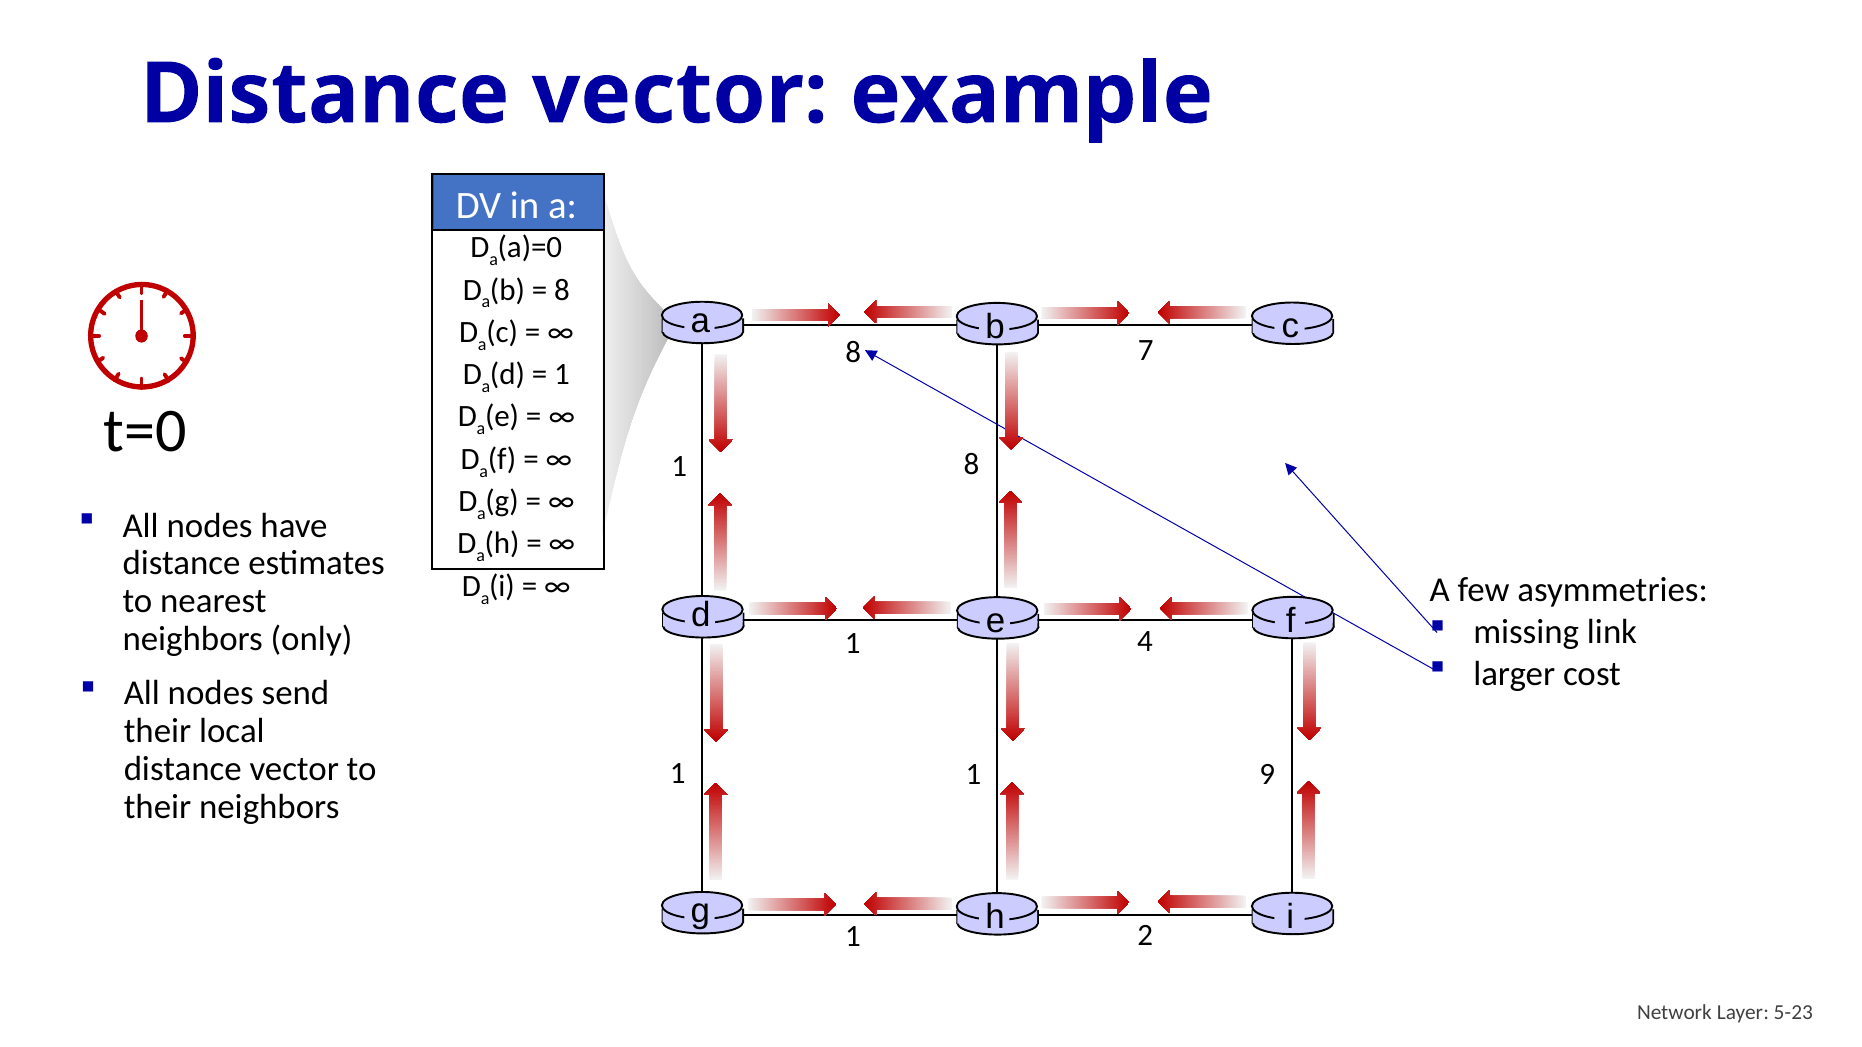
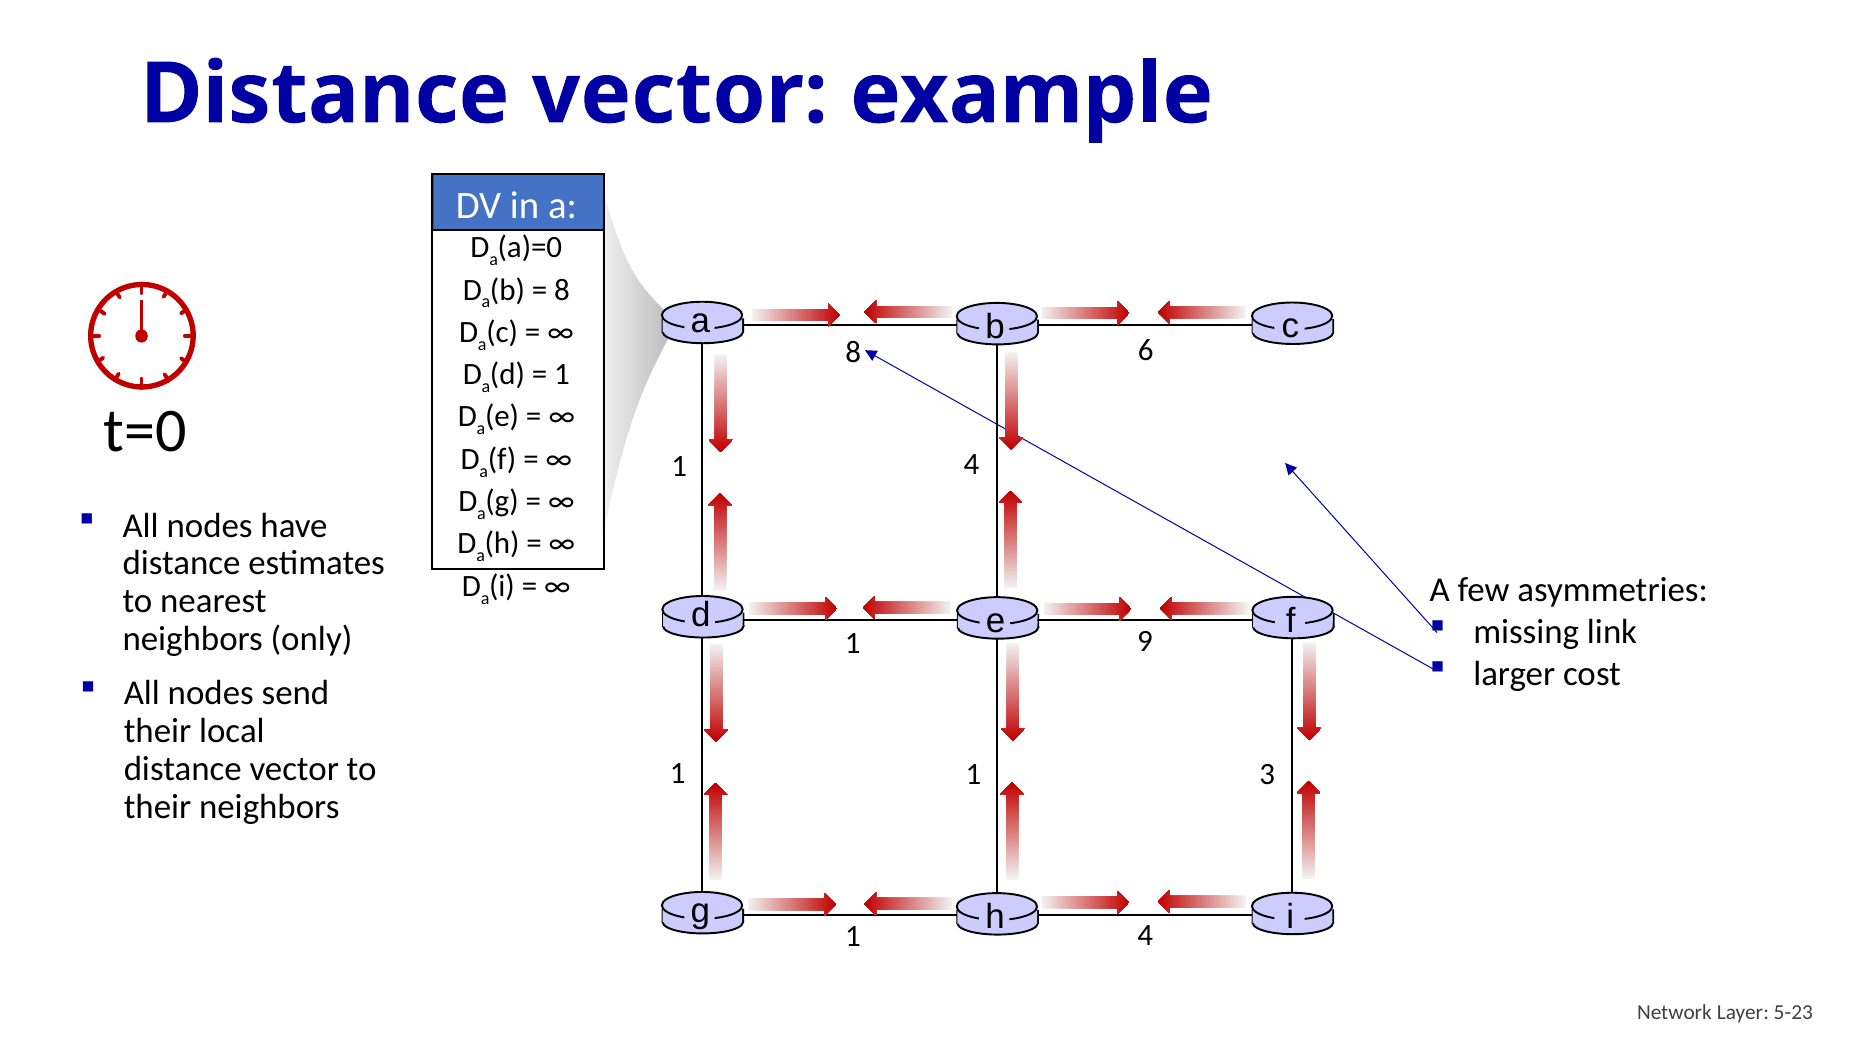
7: 7 -> 6 (1146, 351)
8: 8 -> 4 (971, 465)
4: 4 -> 9 (1145, 642)
9: 9 -> 3 (1267, 774)
2: 2 -> 4 (1145, 935)
